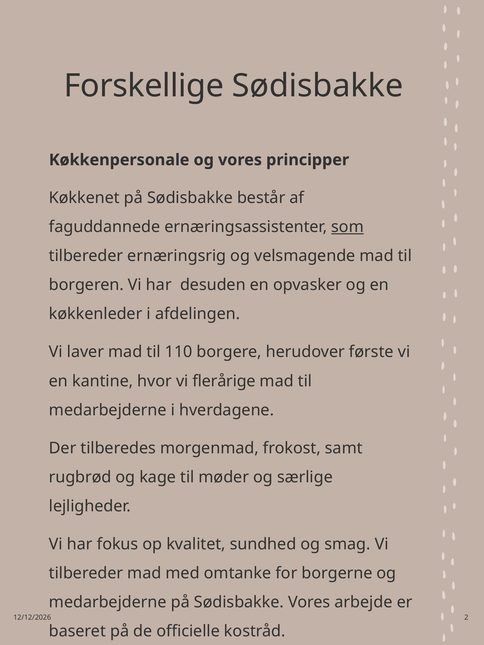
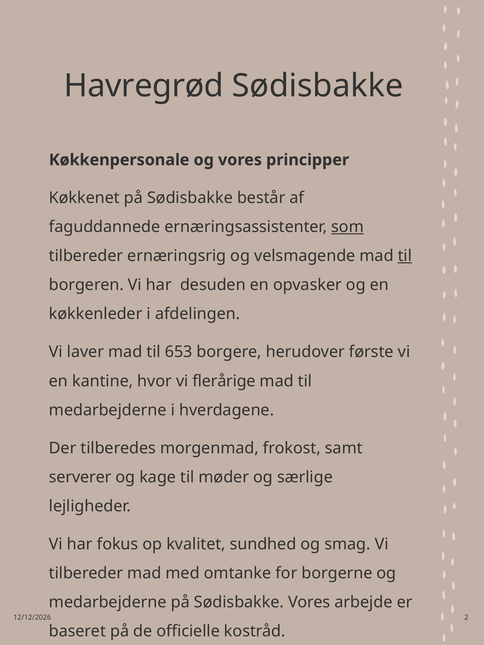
Forskellige: Forskellige -> Havregrød (144, 86)
til underline: none -> present (405, 256)
110: 110 -> 653 (179, 352)
rugbrød: rugbrød -> serverer (80, 477)
